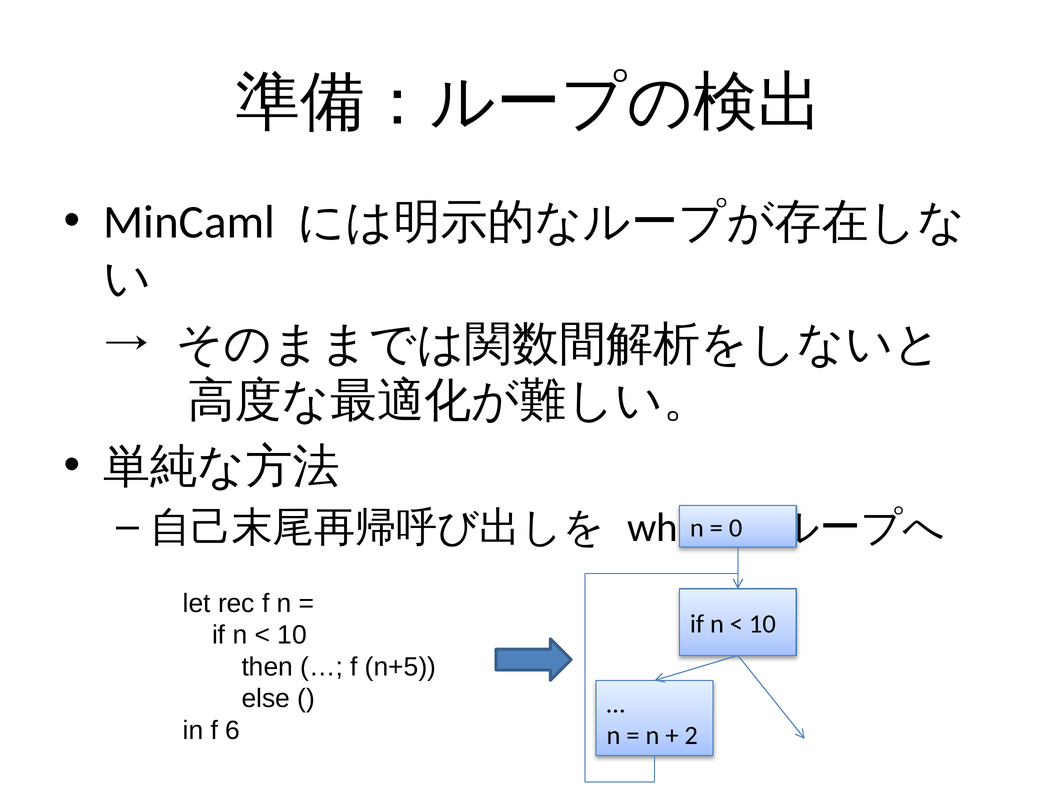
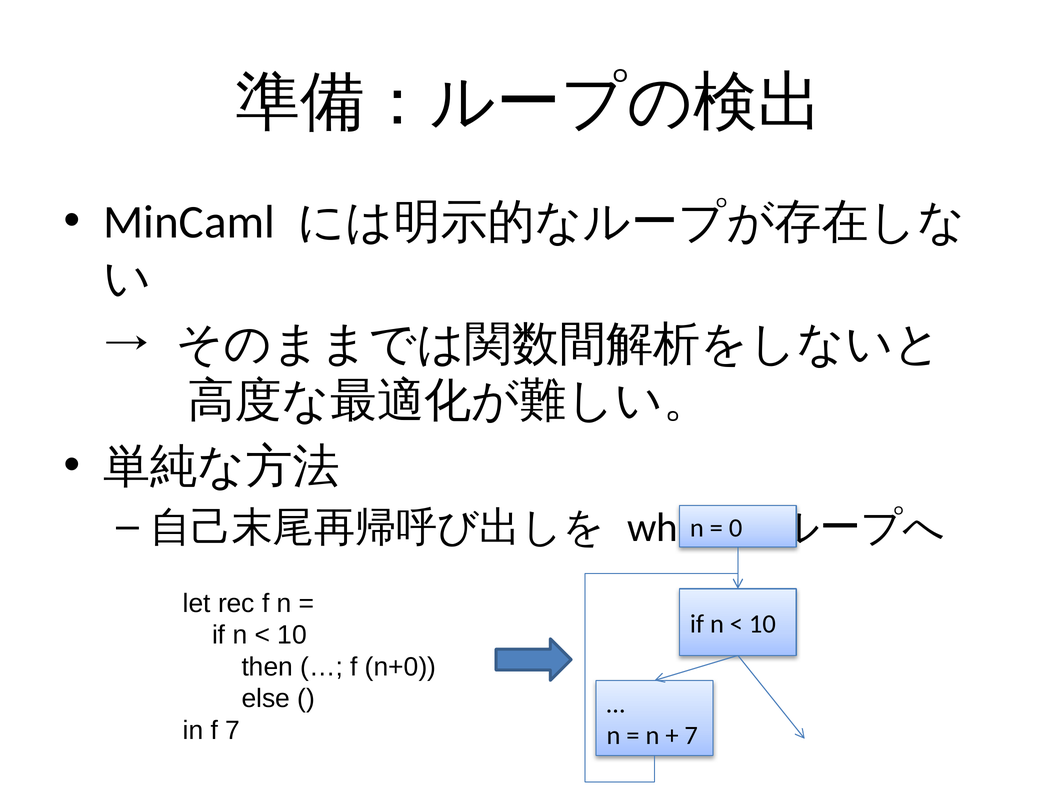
n+5: n+5 -> n+0 (401, 667)
f 6: 6 -> 7 (233, 731)
2: 2 -> 7 (691, 736)
